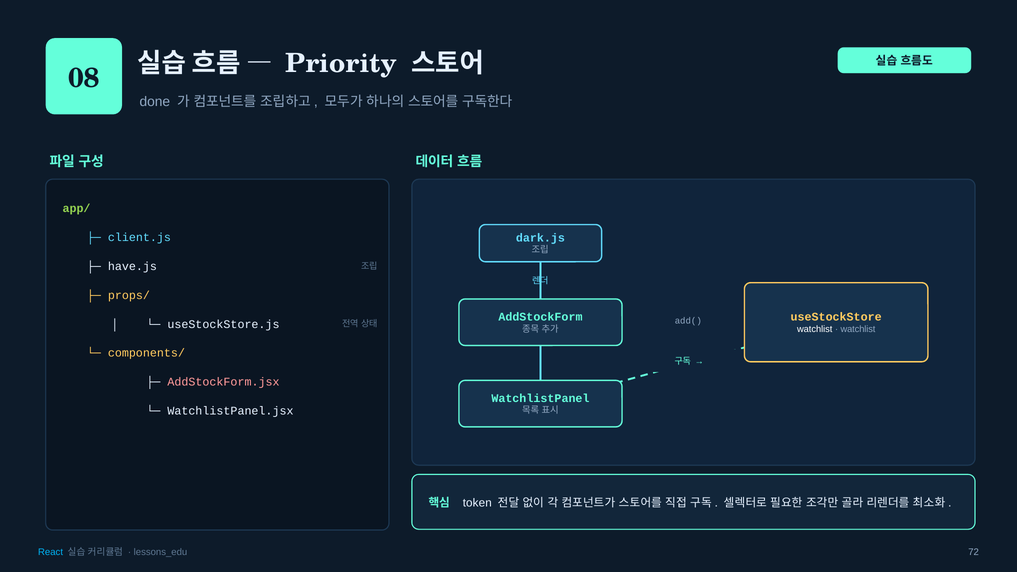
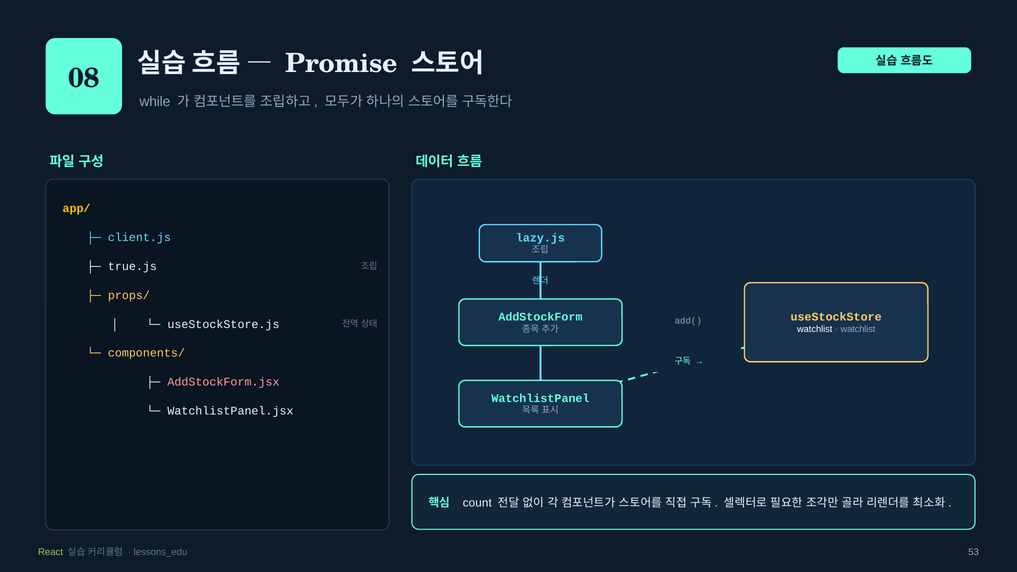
Priority: Priority -> Promise (341, 64)
done: done -> while (155, 102)
app/ colour: light green -> yellow (77, 208)
dark.js: dark.js -> lazy.js (540, 238)
have.js: have.js -> true.js (132, 266)
token: token -> count (477, 503)
React colour: light blue -> light green (51, 552)
72: 72 -> 53 (974, 552)
